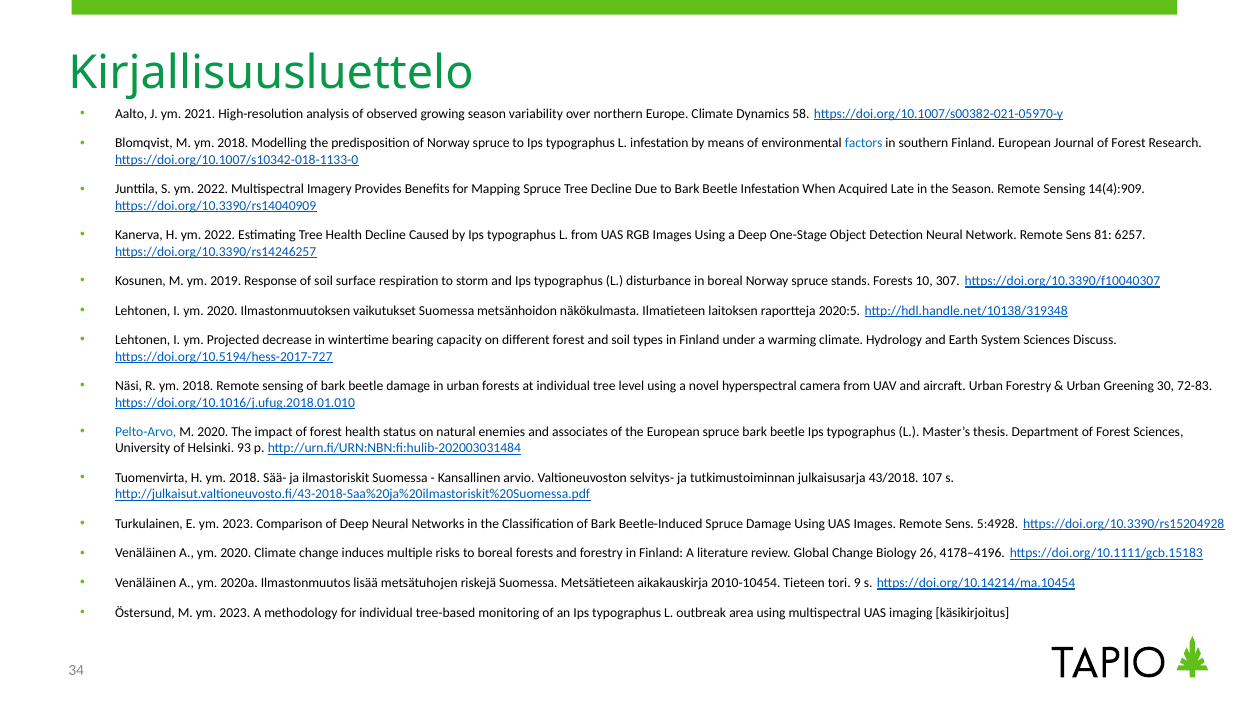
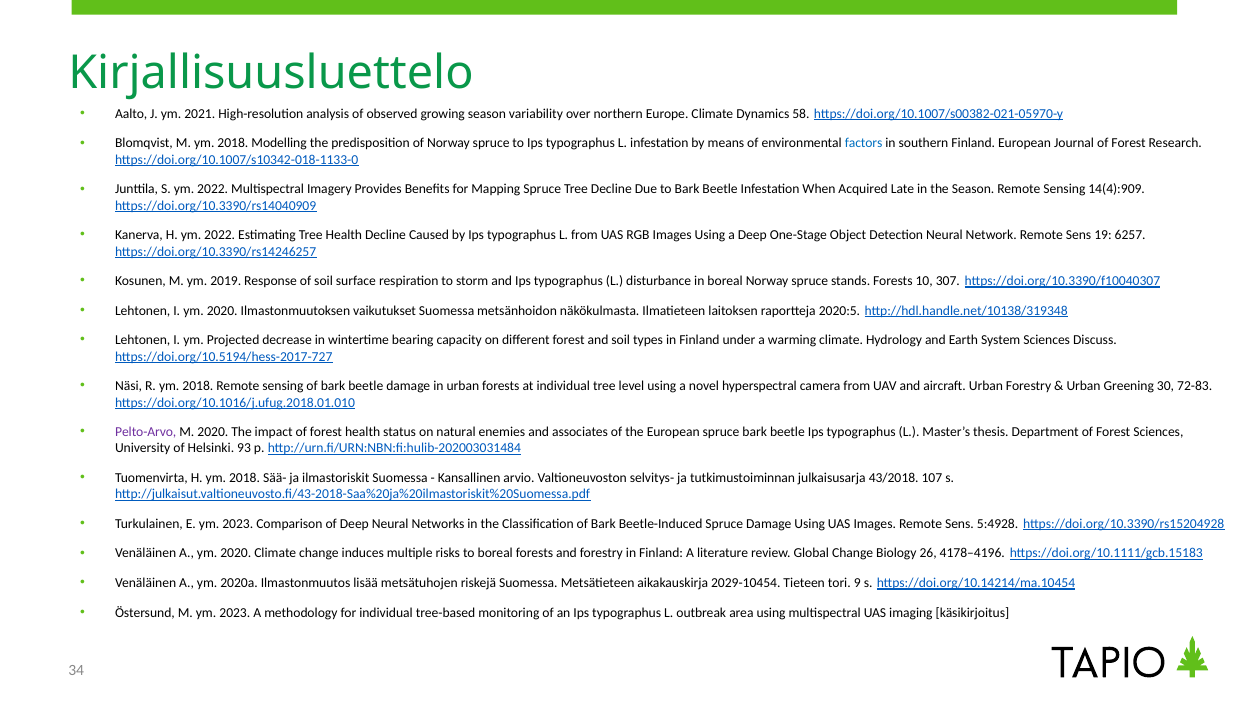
81: 81 -> 19 (1103, 235)
Pelto-Arvo colour: blue -> purple (146, 432)
2010-10454: 2010-10454 -> 2029-10454 (746, 583)
